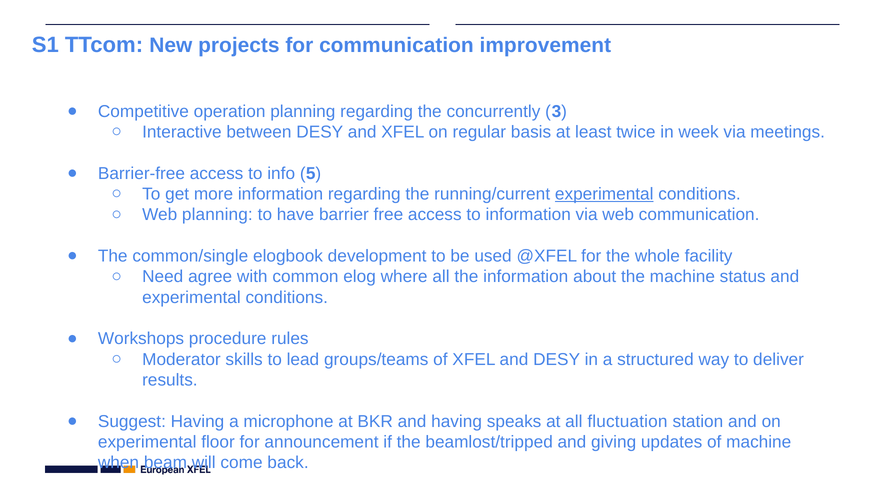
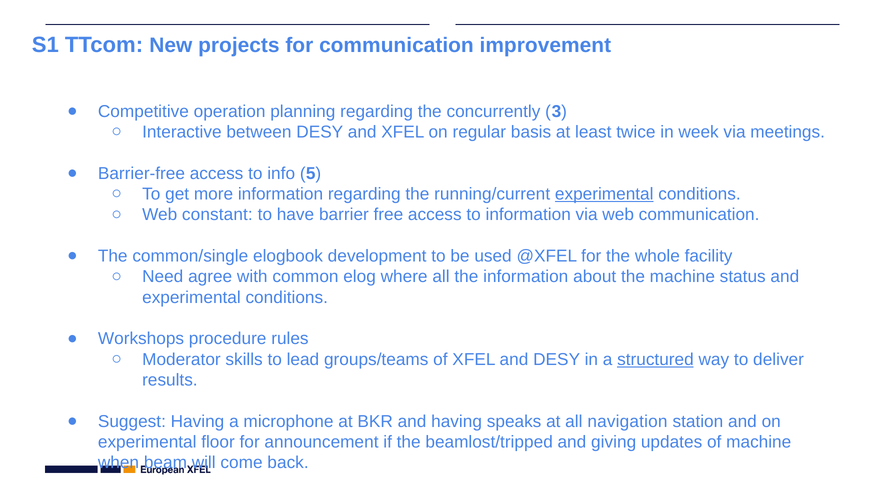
Web planning: planning -> constant (217, 215)
structured underline: none -> present (655, 359)
fluctuation: fluctuation -> navigation (627, 421)
